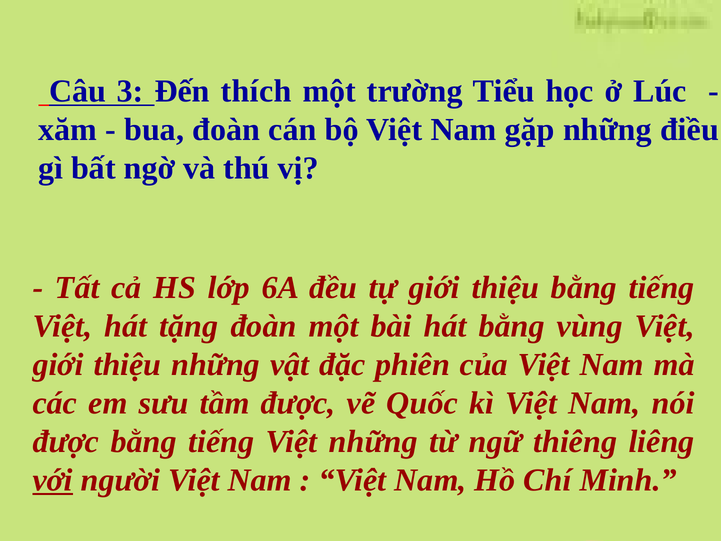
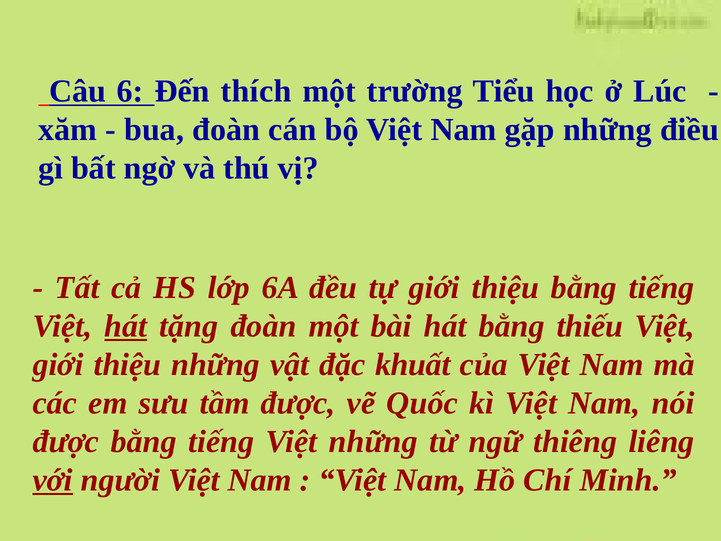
3: 3 -> 6 (130, 91)
hát underline: none -> present (126, 326)
vùng: vùng -> thiếu (590, 326)
phiên: phiên -> khuất (413, 365)
